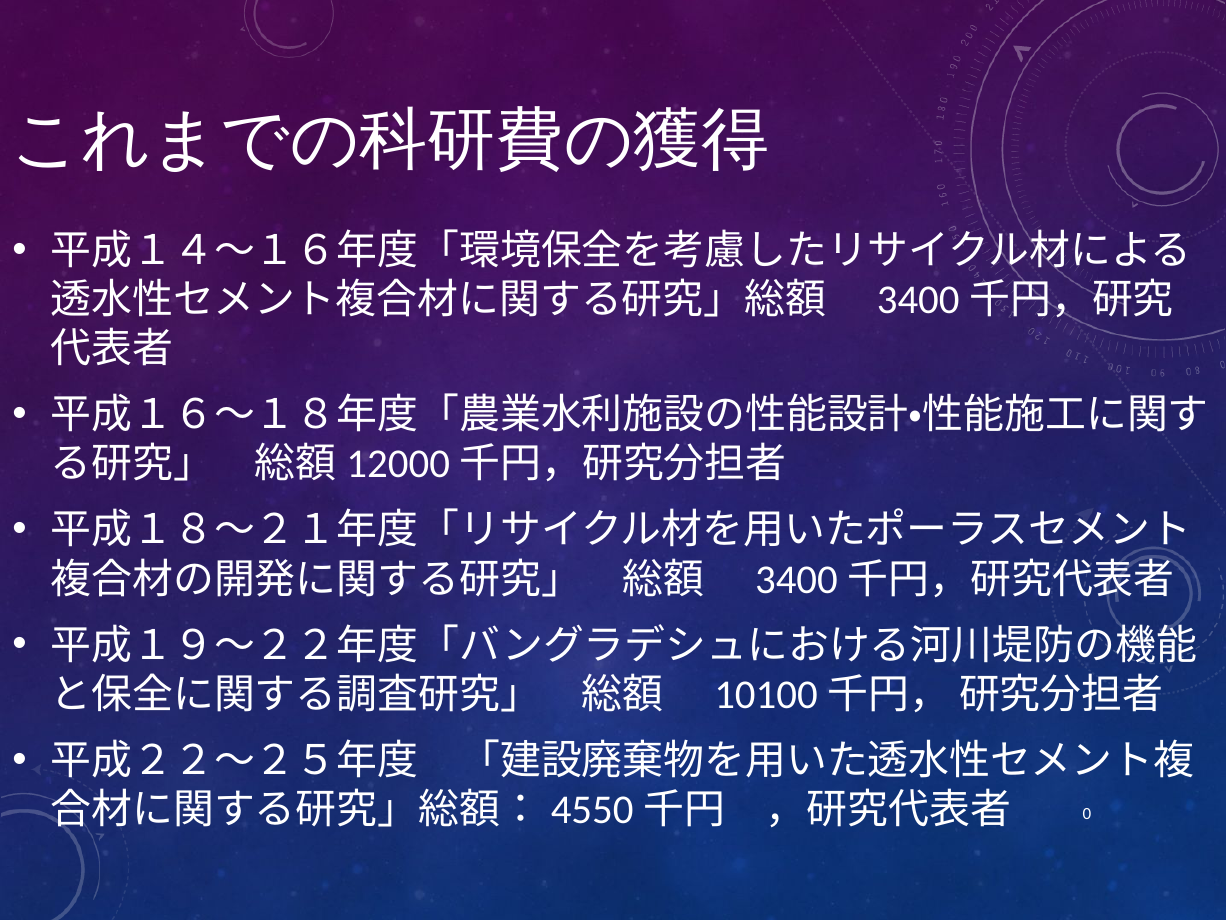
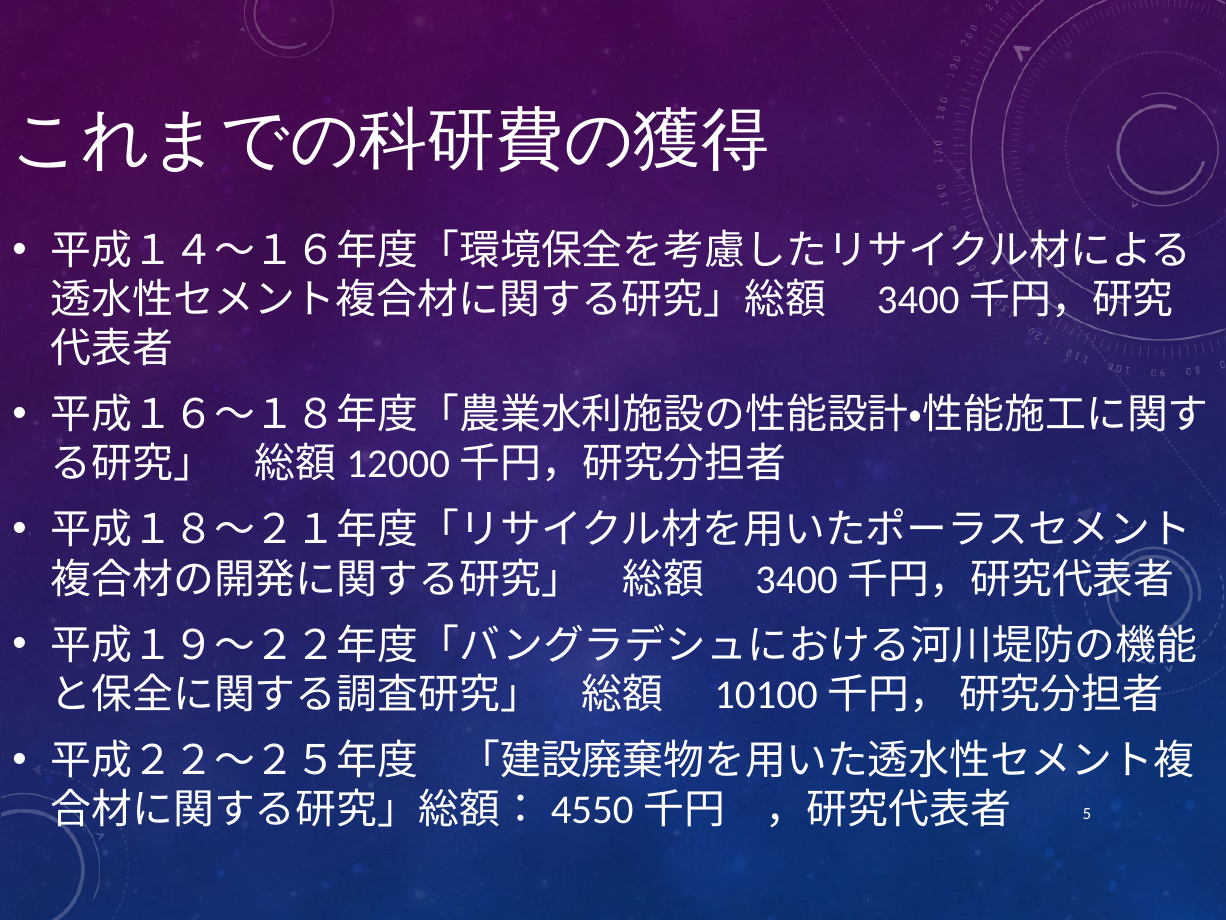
0: 0 -> 5 (1087, 813)
